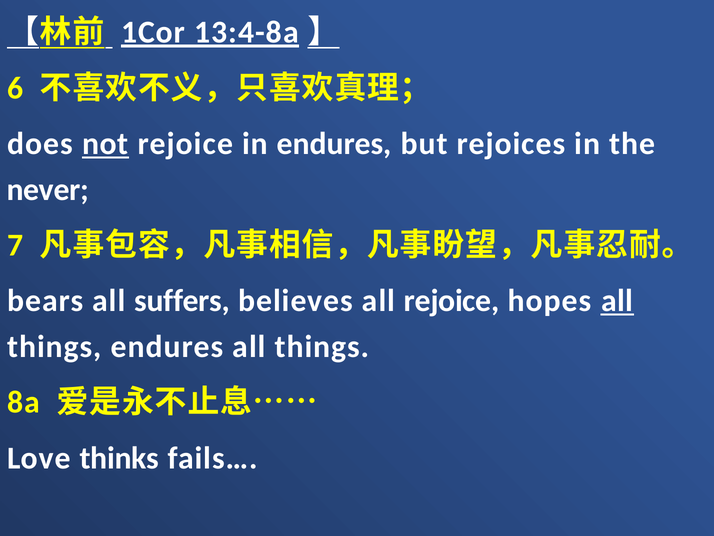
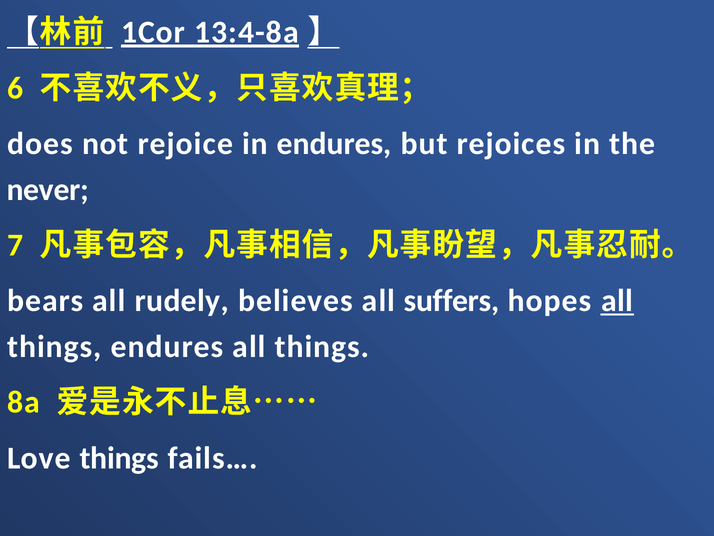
not underline: present -> none (105, 144)
suffers: suffers -> rudely (182, 301)
all rejoice: rejoice -> suffers (452, 301)
Love thinks: thinks -> things (119, 458)
